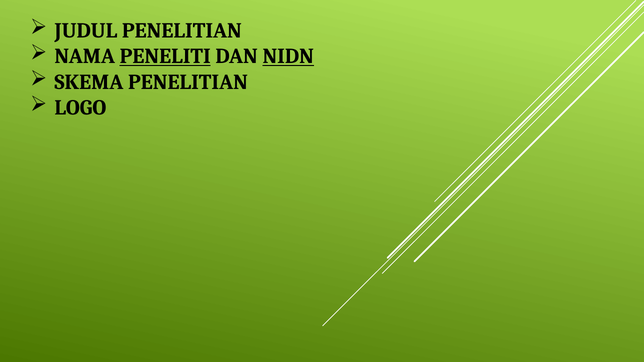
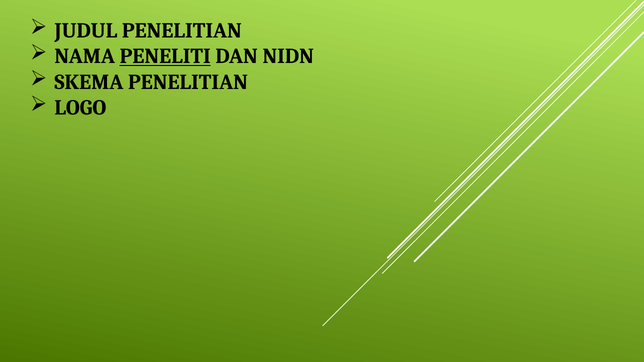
NIDN underline: present -> none (288, 56)
